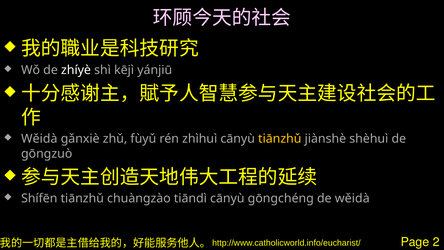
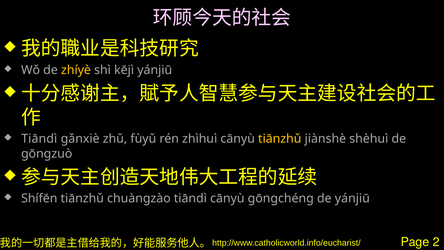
zhíyè colour: white -> yellow (76, 70)
Wěidà: Wěidà -> Tiāndì (39, 139)
de wěidà: wěidà -> yánjiū (352, 198)
